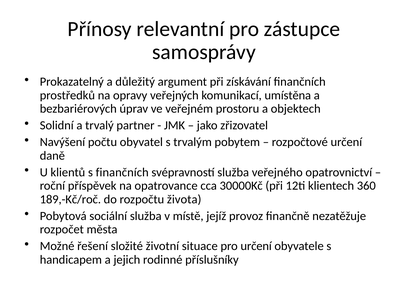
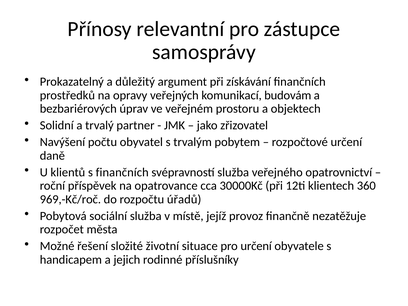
umístěna: umístěna -> budovám (288, 95)
189,-Kč/roč: 189,-Kč/roč -> 969,-Kč/roč (70, 199)
života: života -> úřadů (184, 199)
